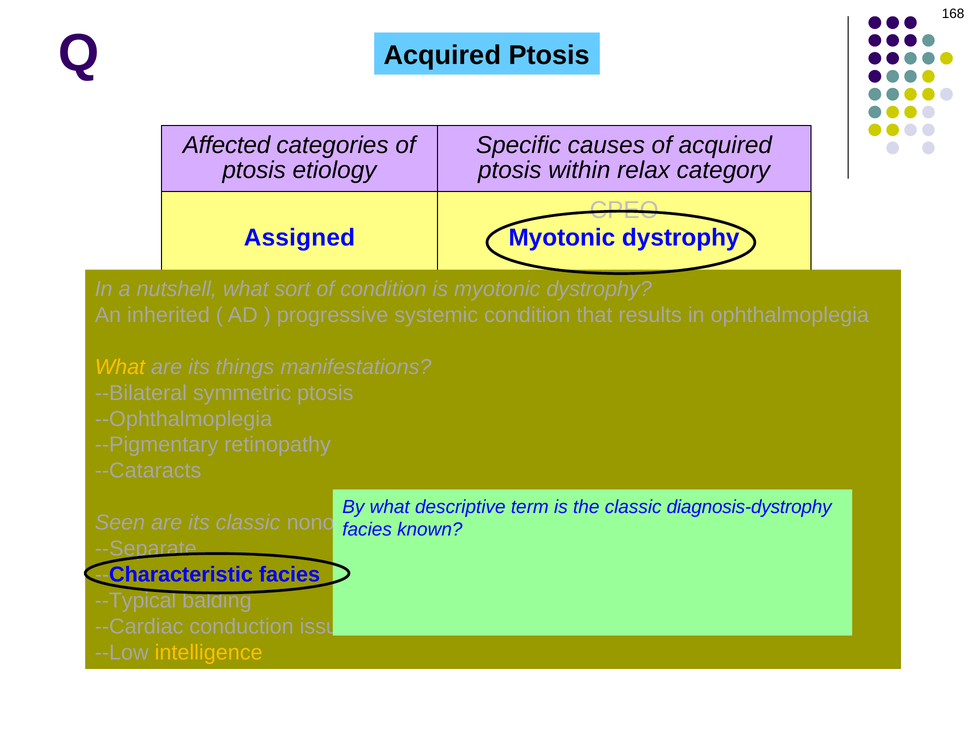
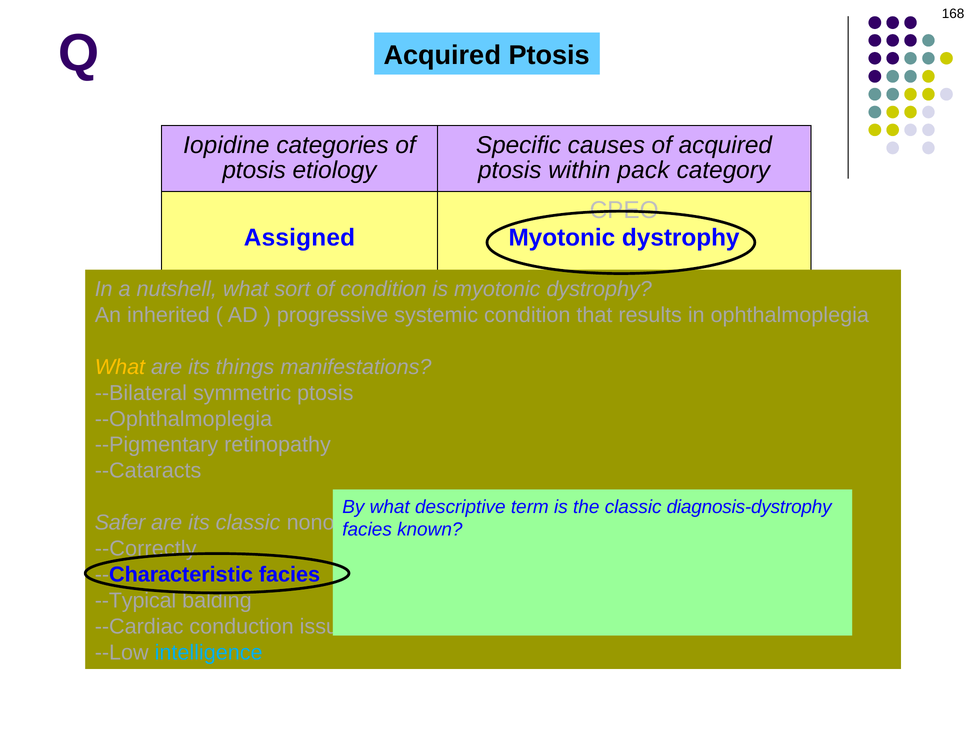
Affected: Affected -> Iopidine (226, 145)
relax: relax -> pack (643, 170)
Seen: Seen -> Safer (120, 522)
--Separate: --Separate -> --Correctly (146, 548)
intelligence colour: yellow -> light blue (209, 652)
